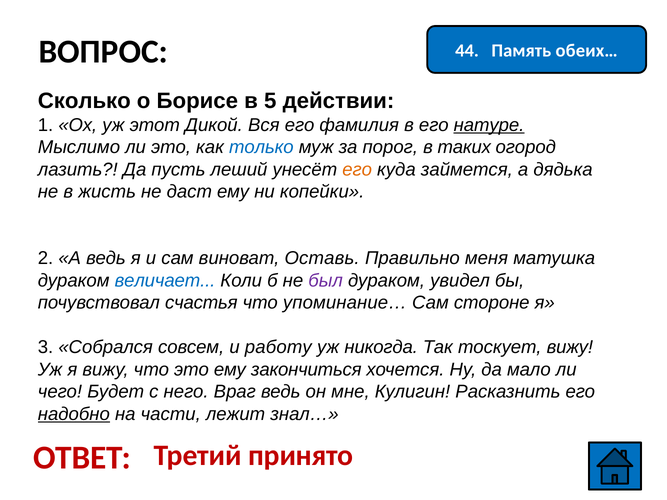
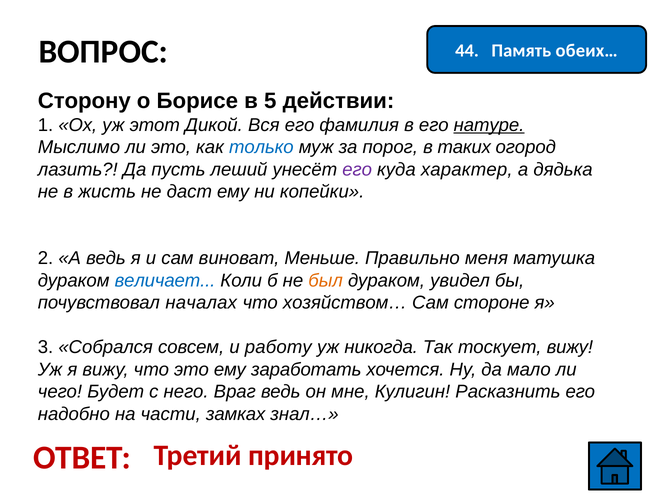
Сколько: Сколько -> Сторону (84, 101)
его colour: orange -> purple (357, 170)
займется: займется -> характер (467, 170)
Оставь: Оставь -> Меньше (322, 259)
был colour: purple -> orange (326, 281)
счастья: счастья -> началах (201, 303)
упоминание…: упоминание… -> хозяйством… (345, 303)
закончиться: закончиться -> заработать (306, 370)
надобно underline: present -> none (74, 414)
лежит: лежит -> замках (236, 414)
